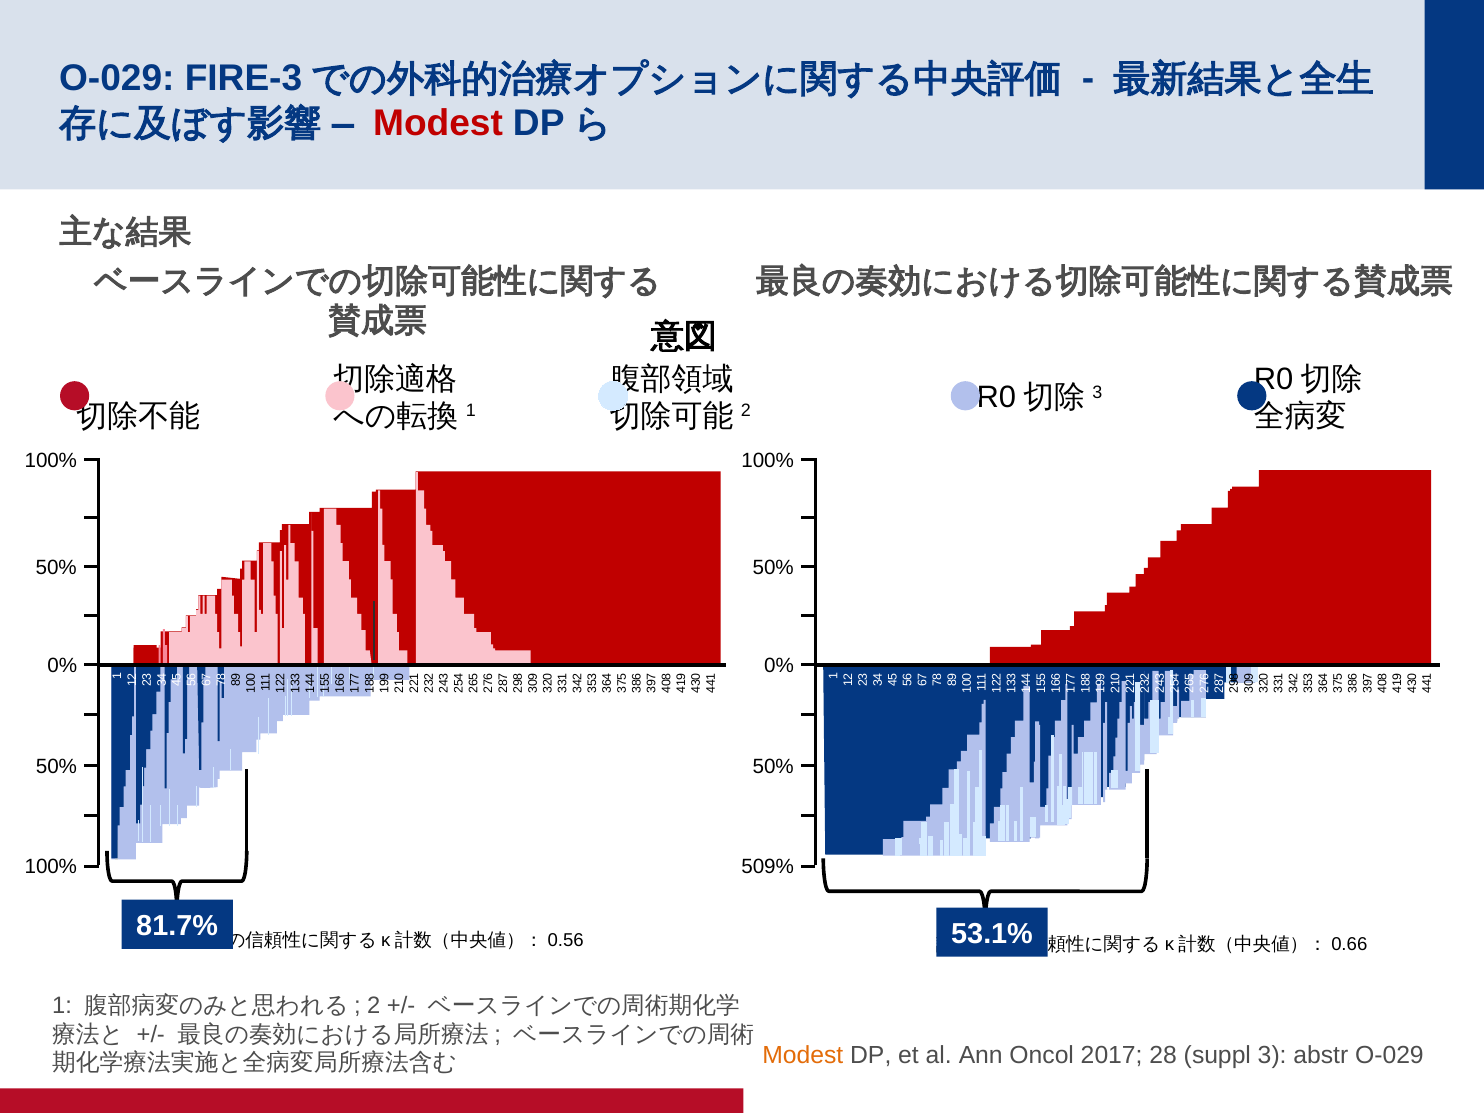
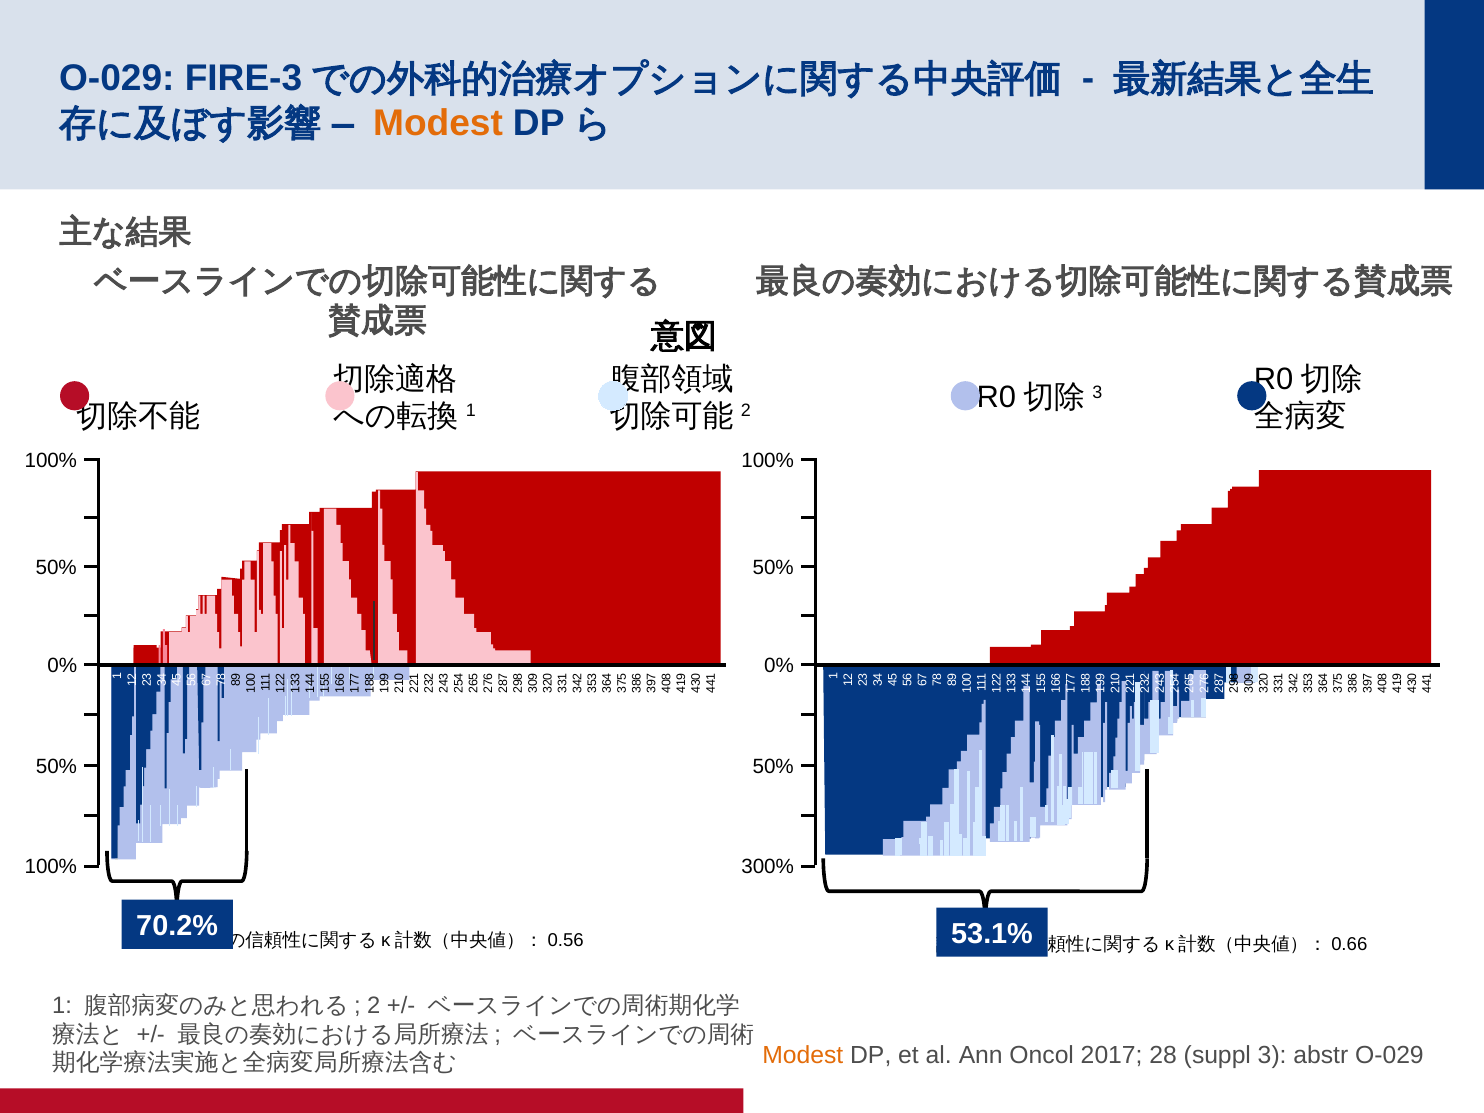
Modest colour: red -> orange (438, 123)
509%: 509% -> 300% (768, 867)
81.7%: 81.7% -> 70.2% (177, 926)
